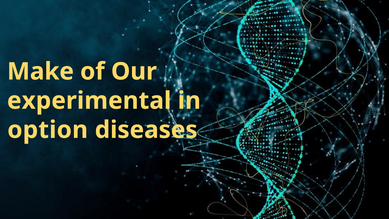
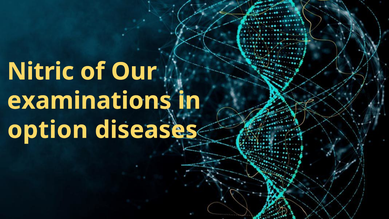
Make: Make -> Nitric (41, 71)
experimental: experimental -> examinations (89, 101)
